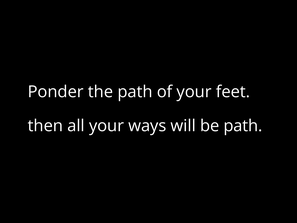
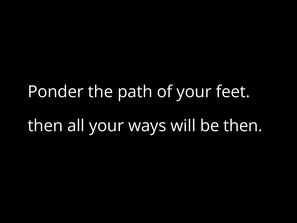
be path: path -> then (243, 126)
